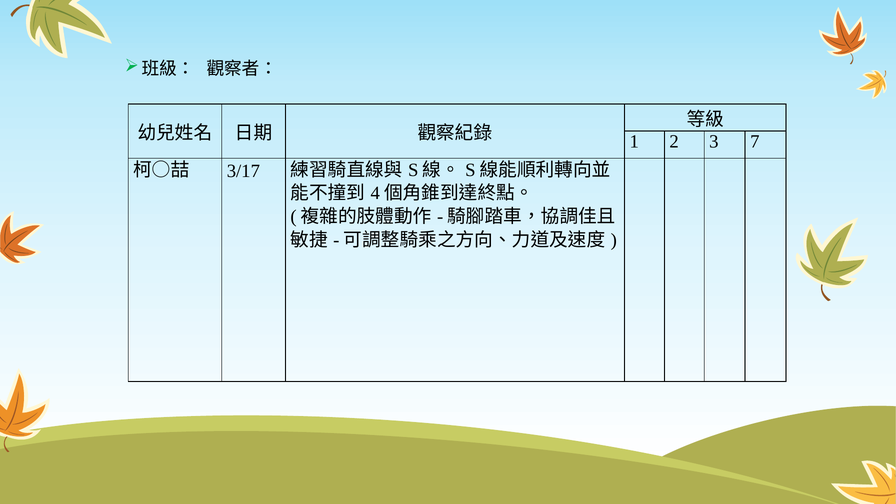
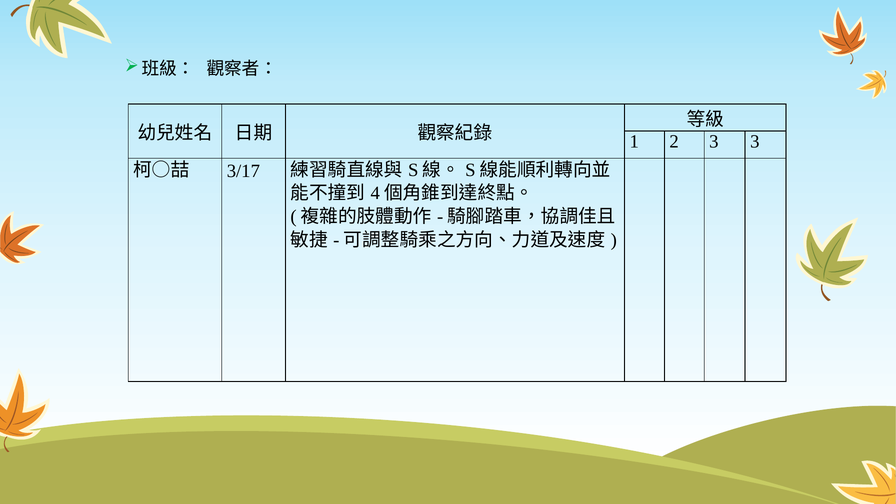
3 7: 7 -> 3 (755, 142)
